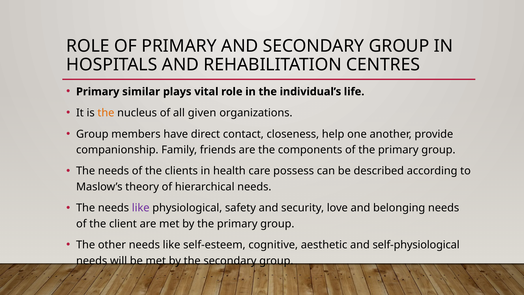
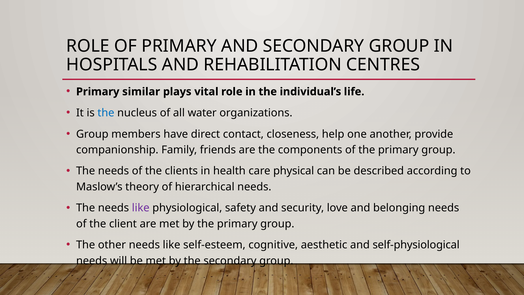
the colour: orange -> blue (106, 113)
given: given -> water (202, 113)
possess: possess -> physical (294, 171)
